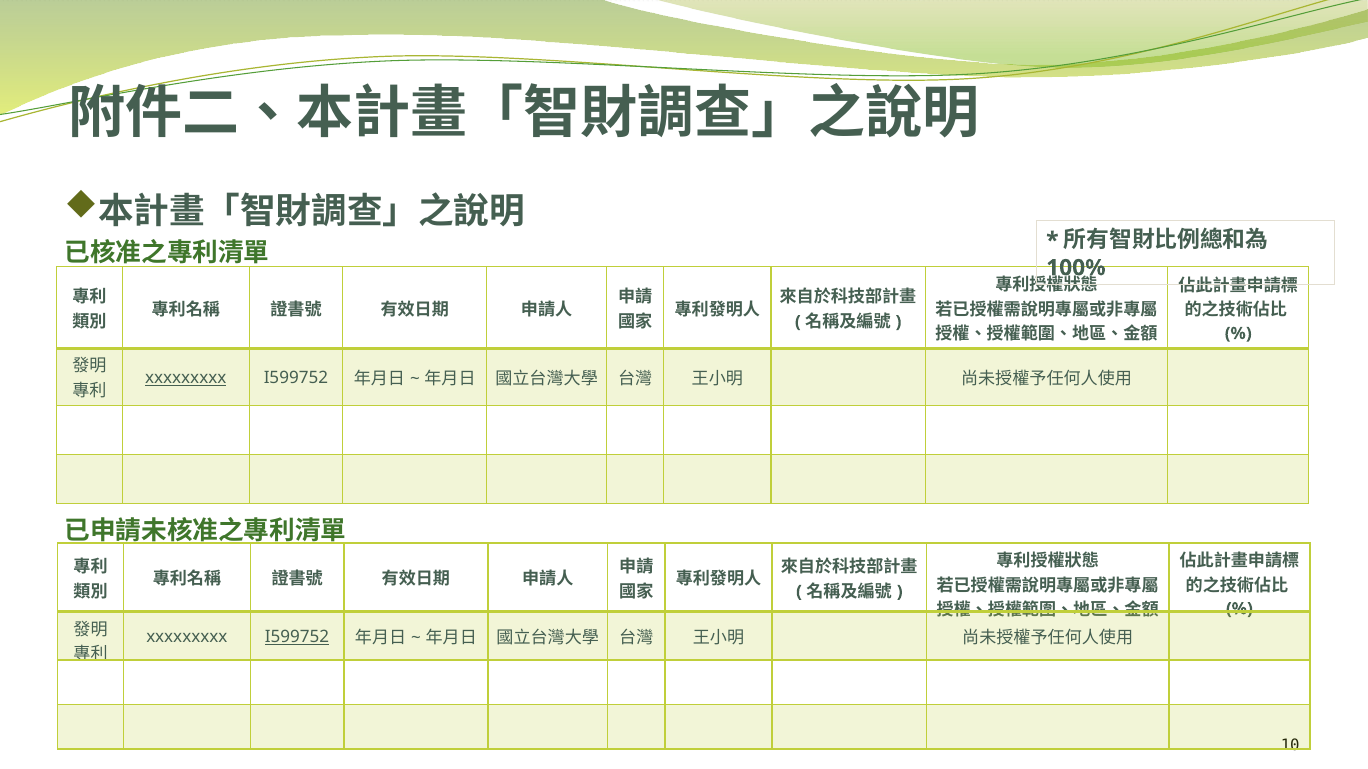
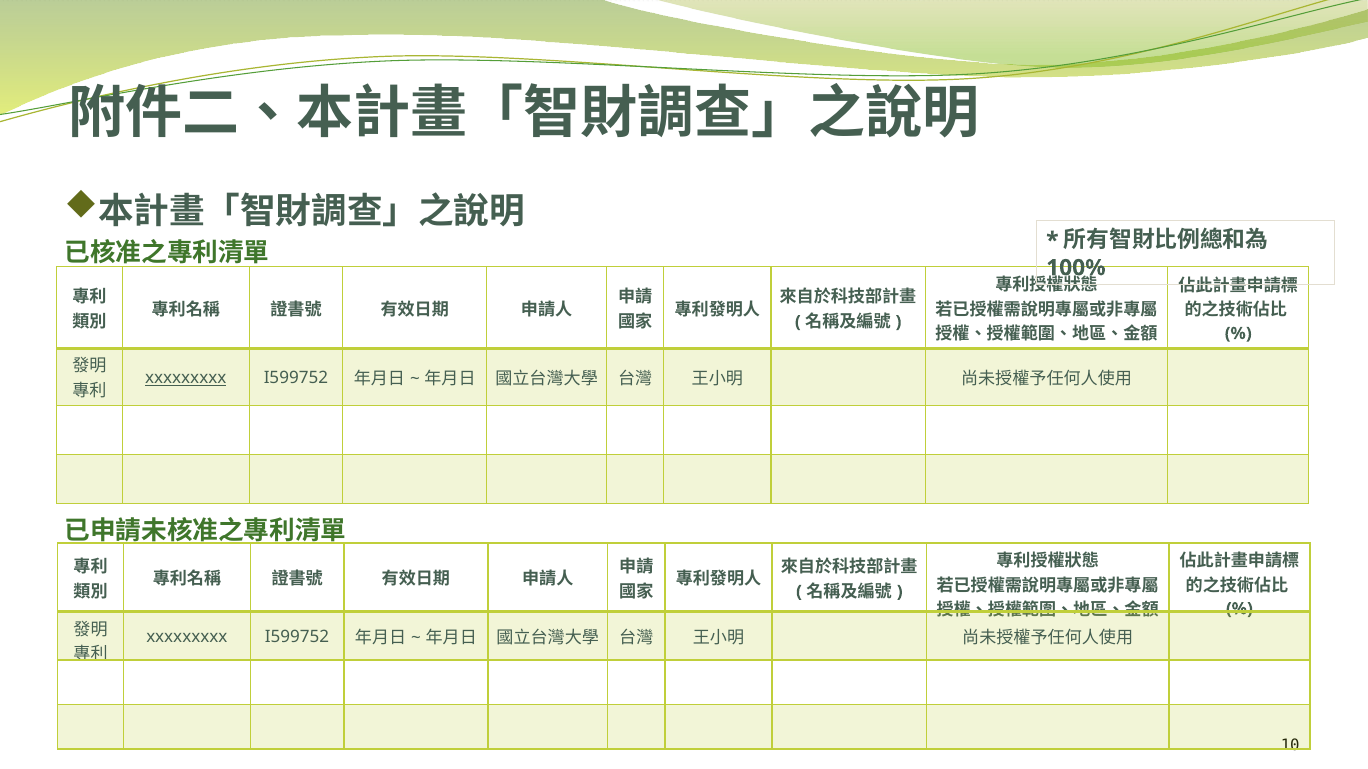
I599752 underline: present -> none (297, 637)
